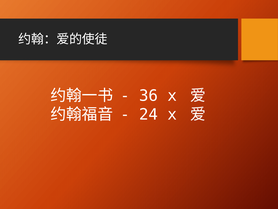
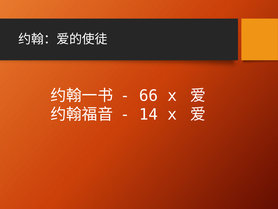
36: 36 -> 66 (149, 96)
24: 24 -> 14 (149, 114)
